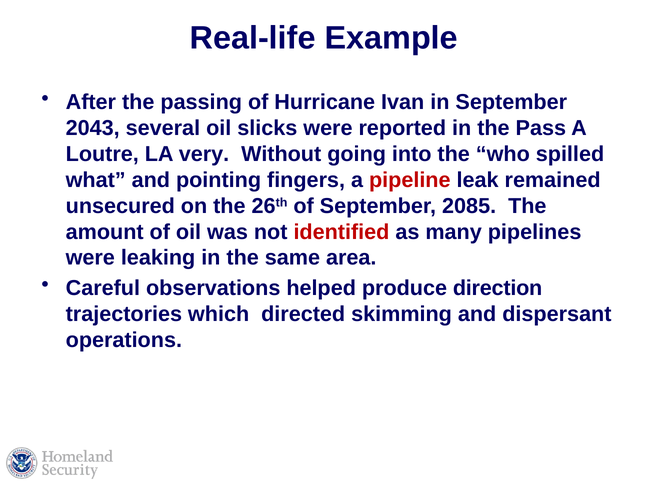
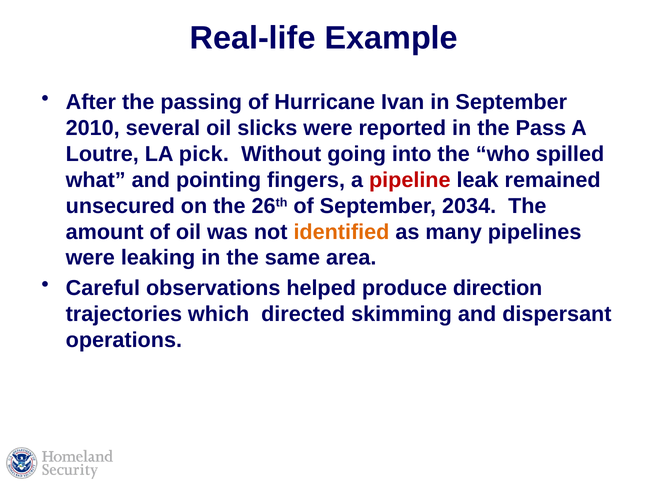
2043: 2043 -> 2010 (93, 128)
very: very -> pick (204, 154)
2085: 2085 -> 2034 (469, 206)
identified colour: red -> orange (341, 232)
